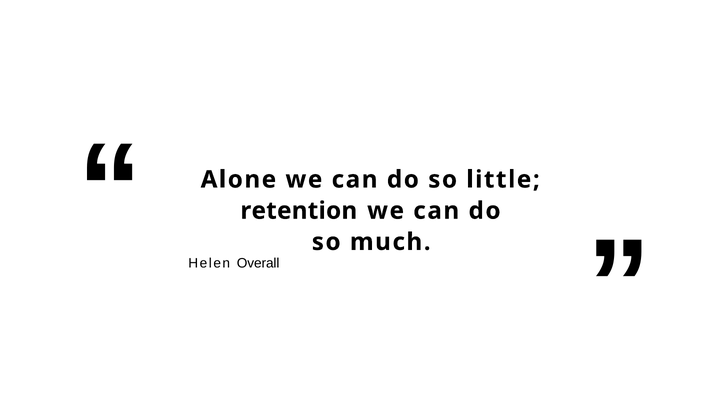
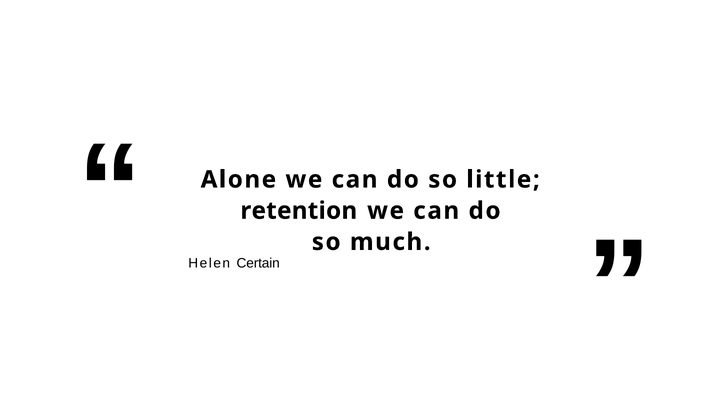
Overall: Overall -> Certain (258, 263)
